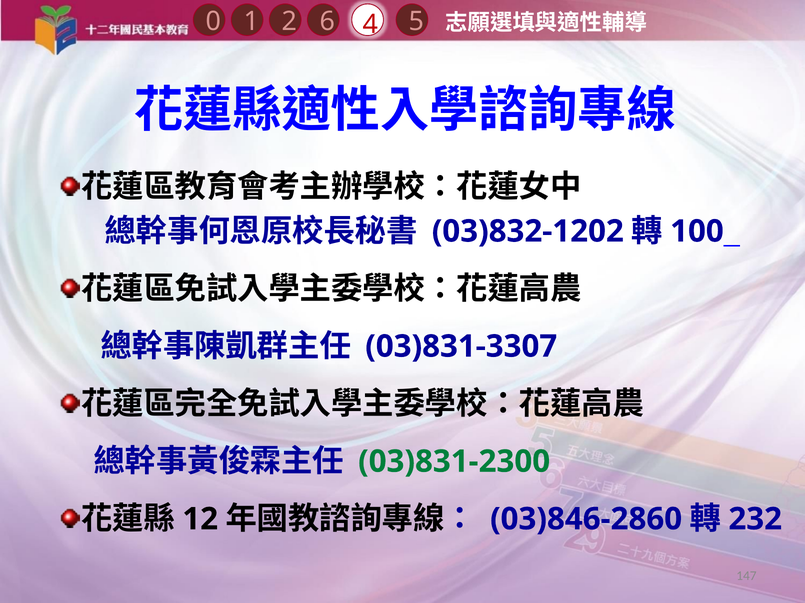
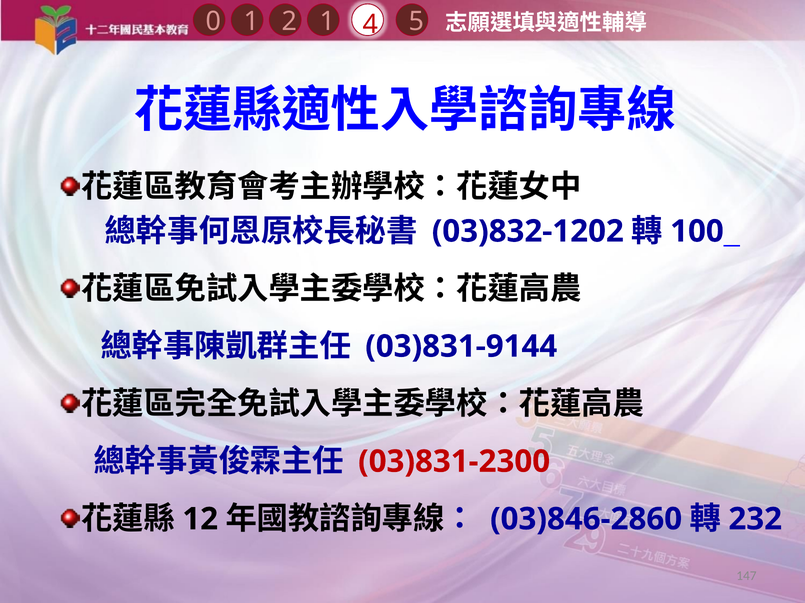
1 6: 6 -> 1 (328, 22)
03)831-3307: 03)831-3307 -> 03)831-9144 (461, 347)
03)831-2300 colour: green -> red (454, 462)
